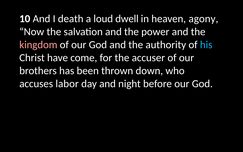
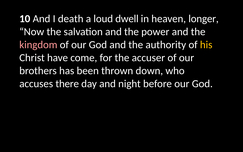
agony: agony -> longer (204, 19)
his colour: light blue -> yellow (206, 45)
labor: labor -> there (67, 84)
